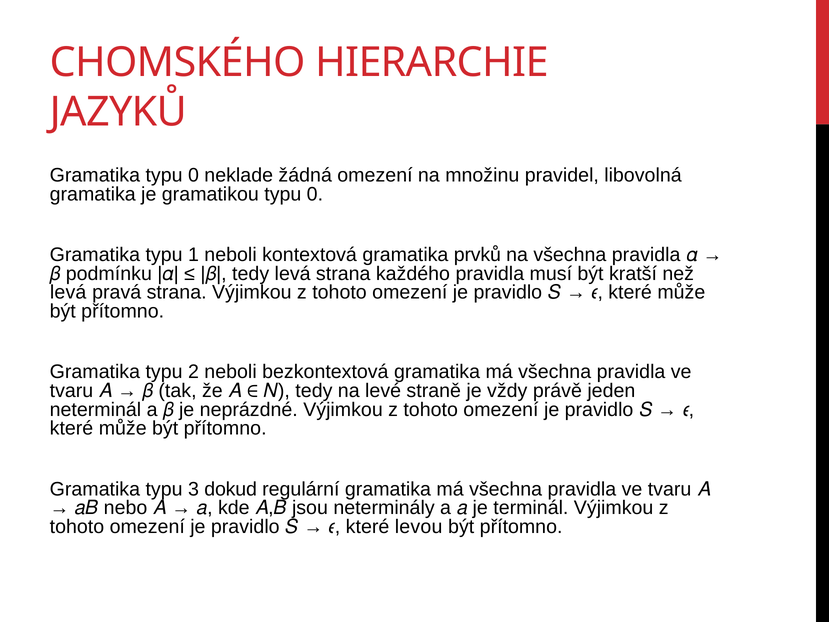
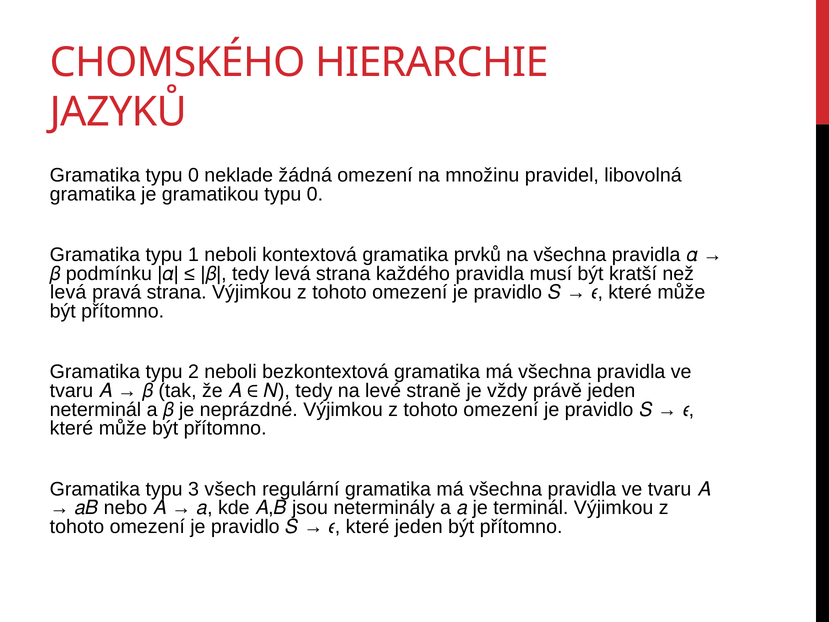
dokud: dokud -> všech (230, 489)
které levou: levou -> jeden (419, 526)
